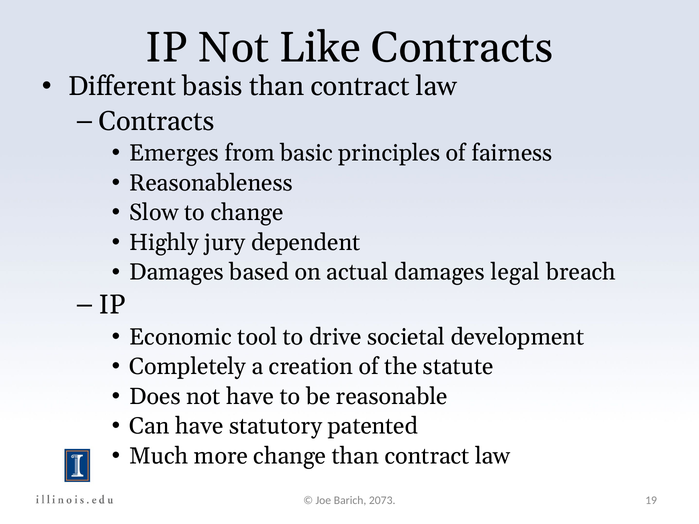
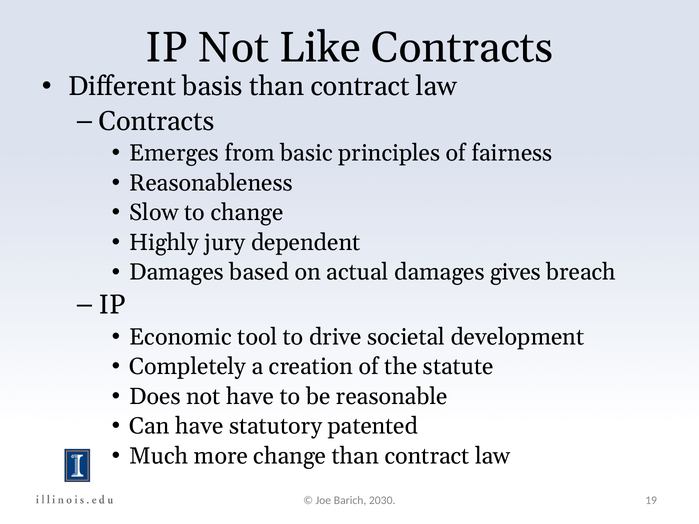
legal: legal -> gives (516, 272)
2073: 2073 -> 2030 (382, 501)
